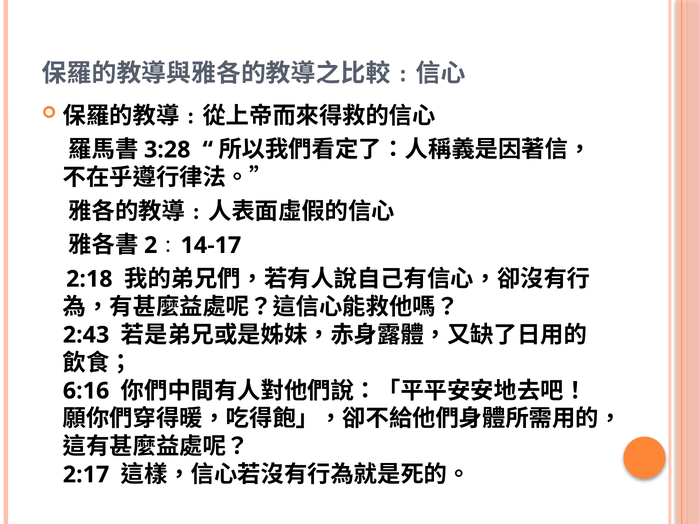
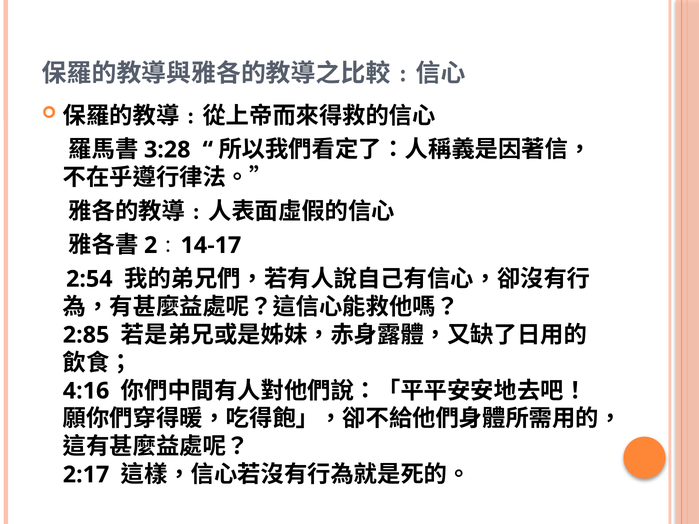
2:18: 2:18 -> 2:54 (89, 279)
2:43: 2:43 -> 2:85 (86, 335)
6:16: 6:16 -> 4:16 (86, 391)
